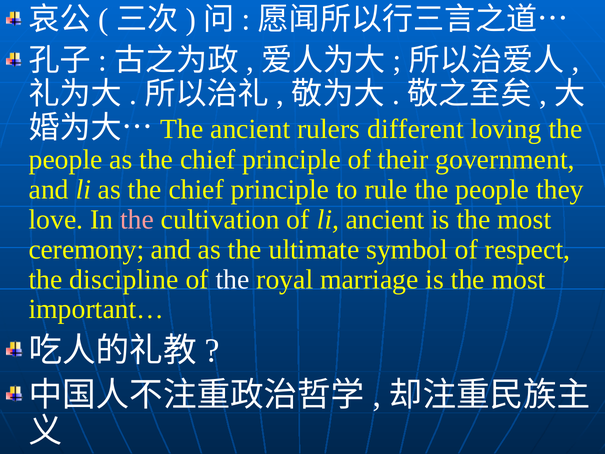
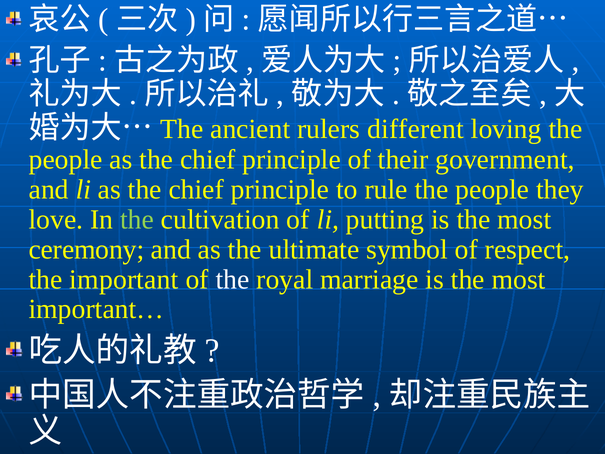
the colour: pink -> light green (137, 219)
li ancient: ancient -> putting (385, 219)
discipline: discipline -> important (124, 279)
